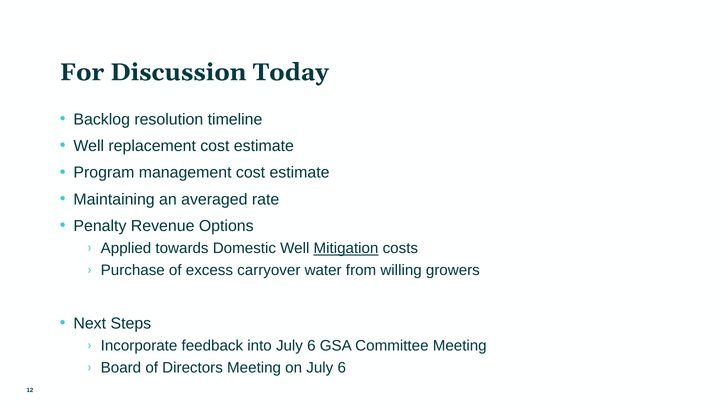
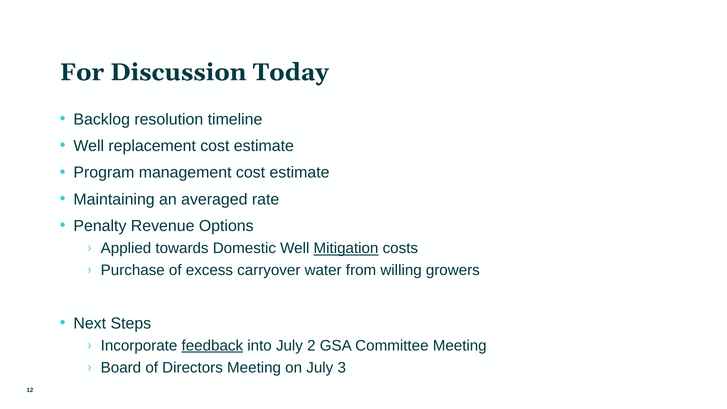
feedback underline: none -> present (212, 346)
into July 6: 6 -> 2 (311, 346)
on July 6: 6 -> 3 (342, 368)
